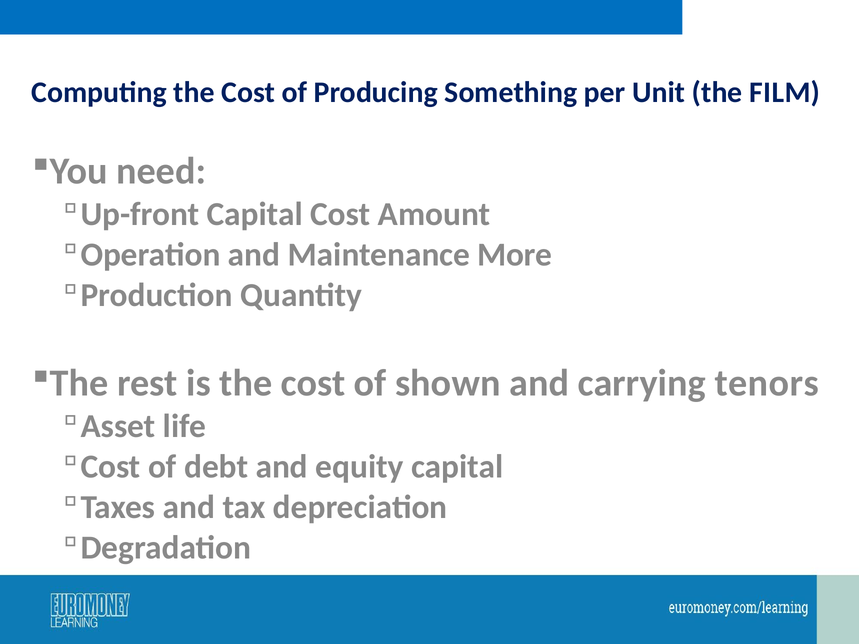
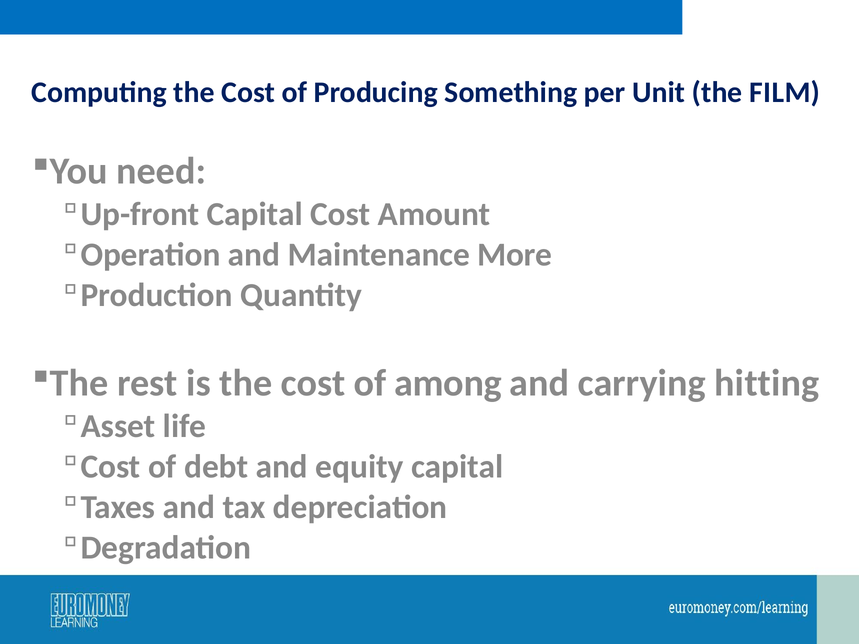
shown: shown -> among (448, 383)
tenors: tenors -> hitting (767, 383)
